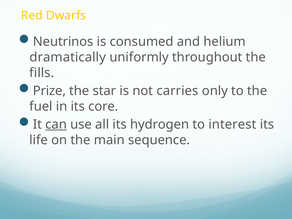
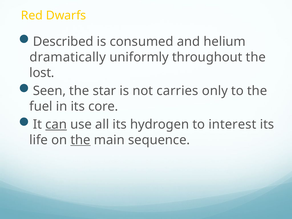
Neutrinos: Neutrinos -> Described (63, 42)
fills: fills -> lost (42, 73)
Prize: Prize -> Seen (49, 91)
the underline: none -> present (80, 140)
